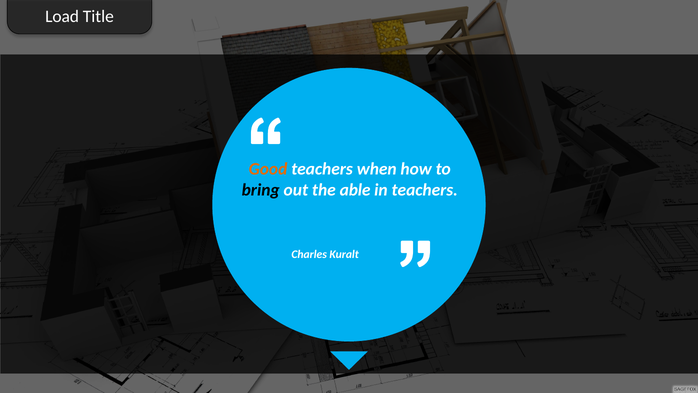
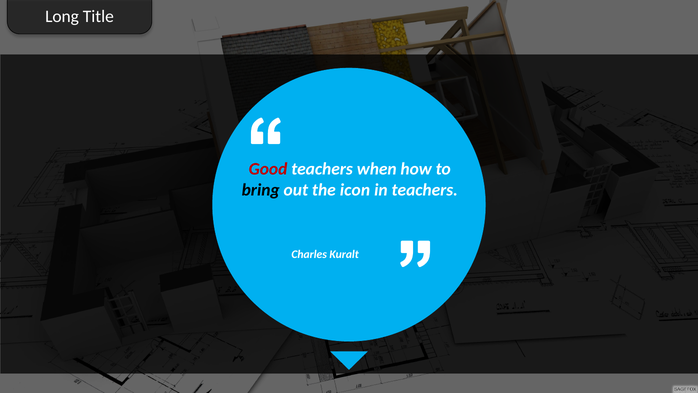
Load: Load -> Long (62, 16)
Good colour: orange -> red (268, 169)
able: able -> icon (355, 190)
